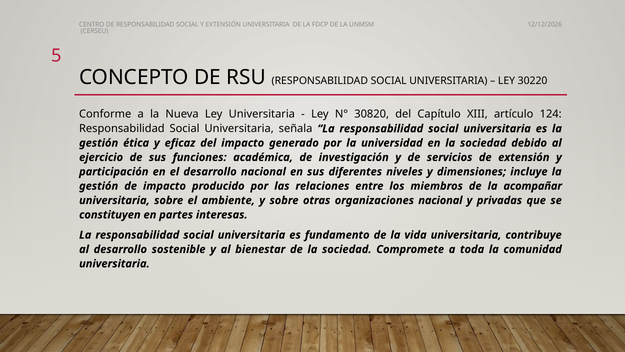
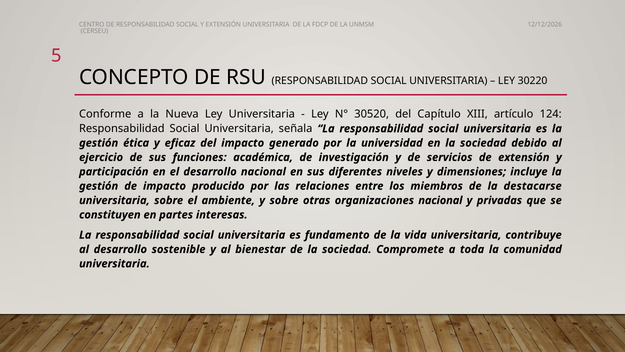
30820: 30820 -> 30520 (372, 114)
acompañar: acompañar -> destacarse (533, 186)
